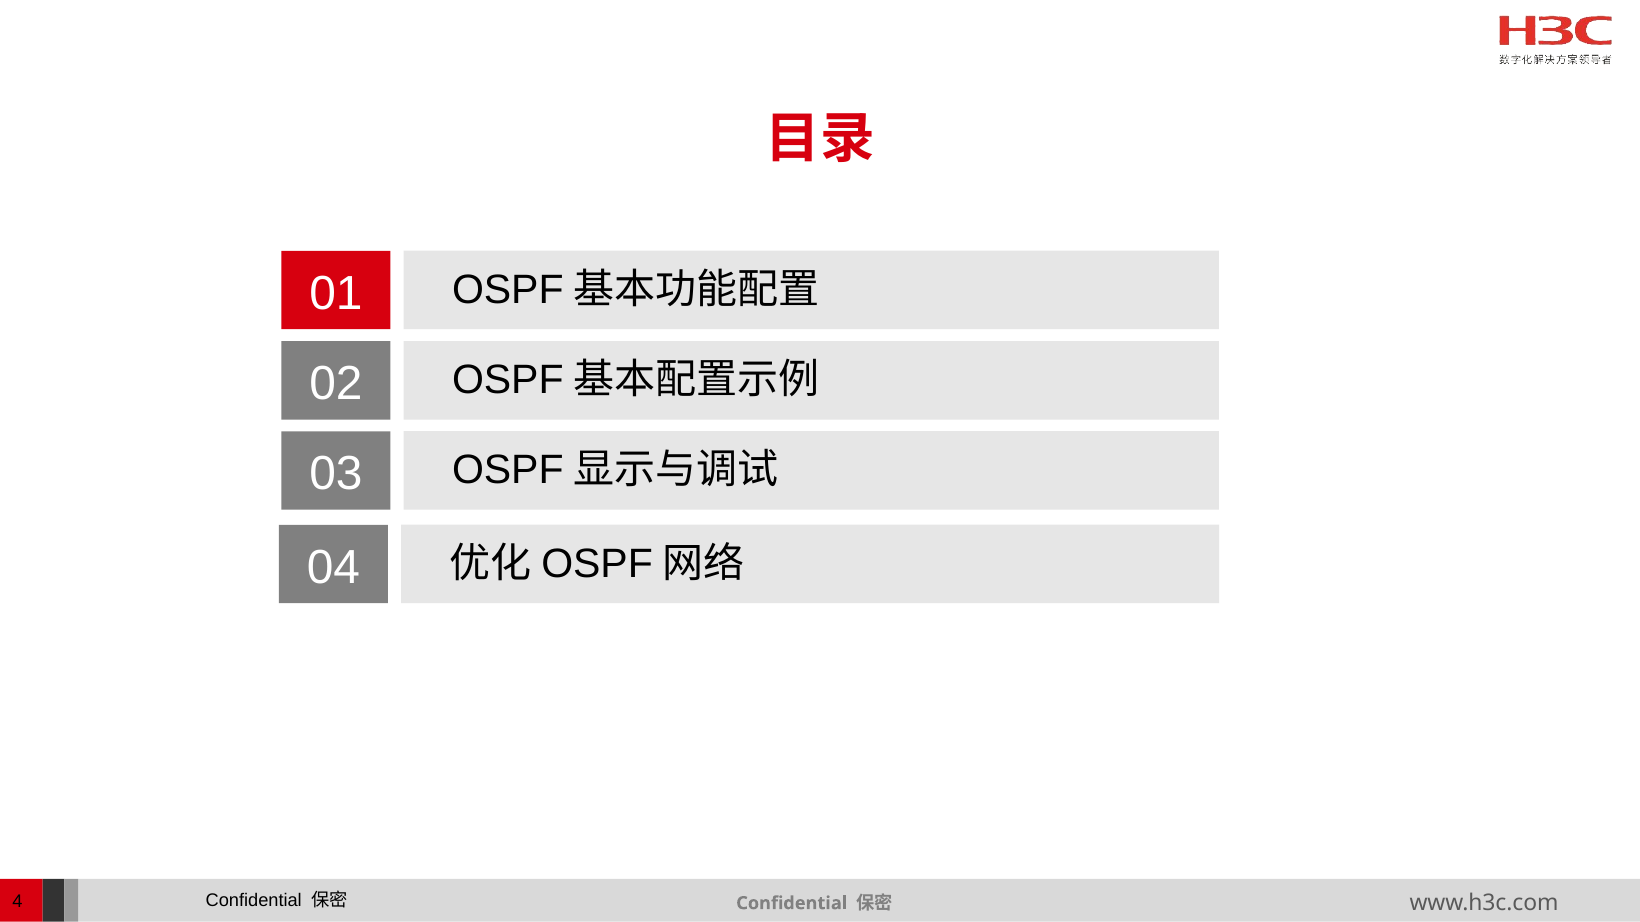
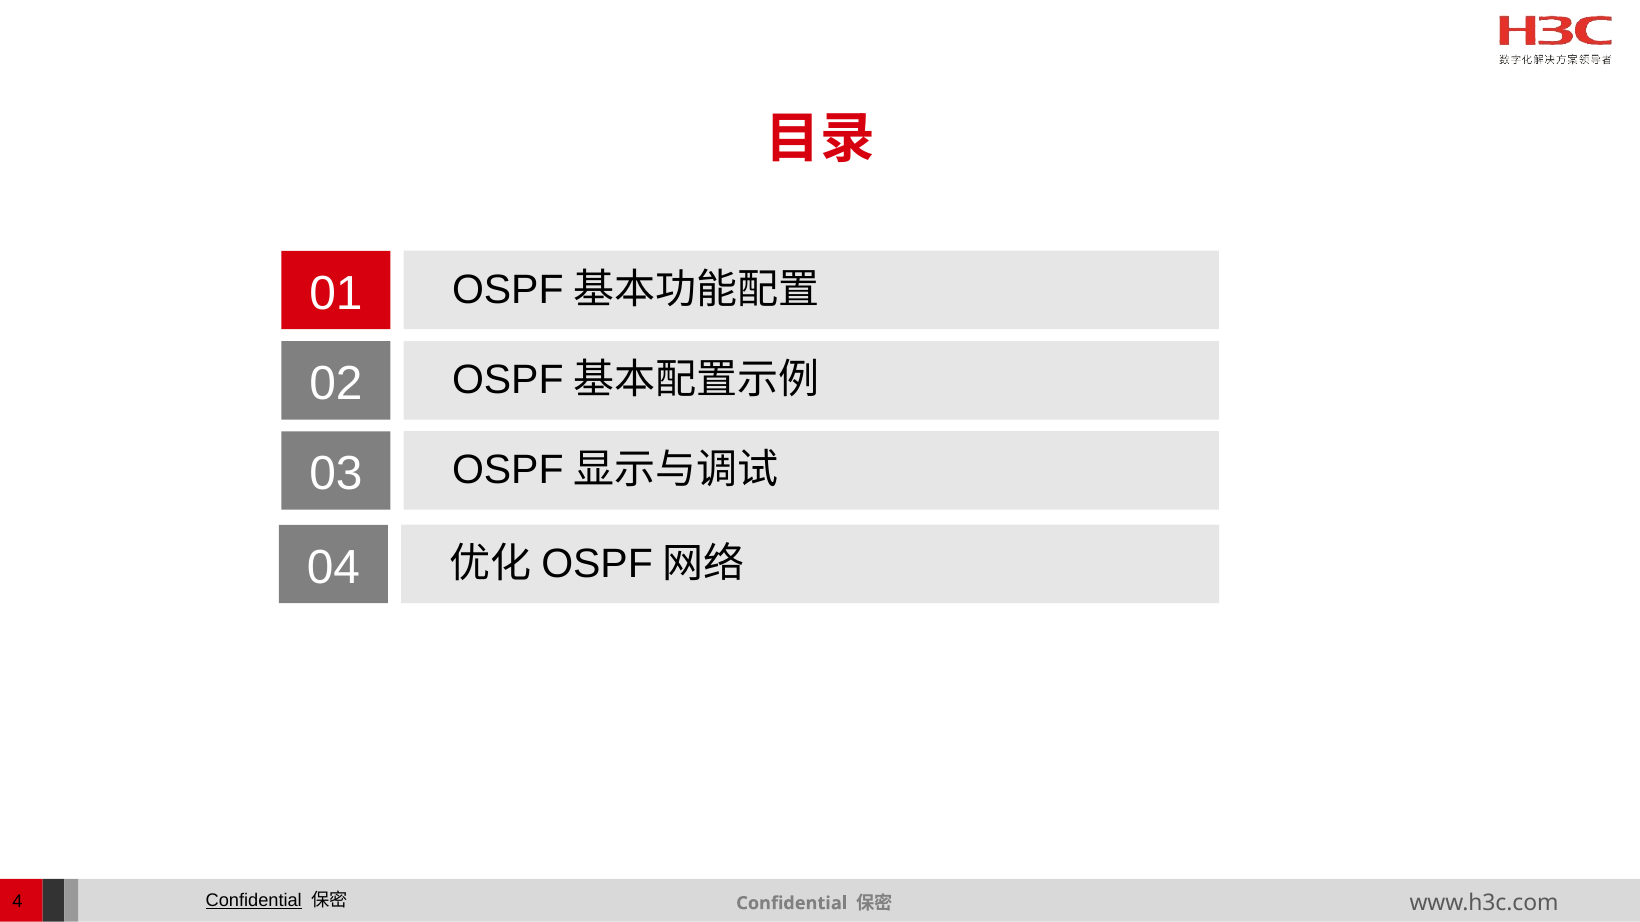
Confidential underline: none -> present (254, 901)
